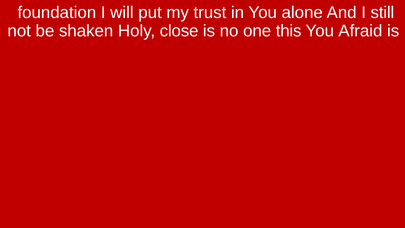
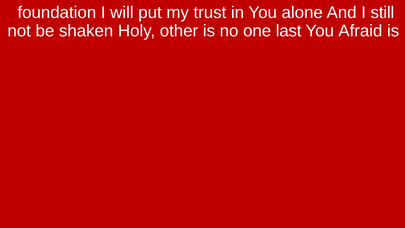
close: close -> other (179, 31)
this: this -> last (289, 31)
